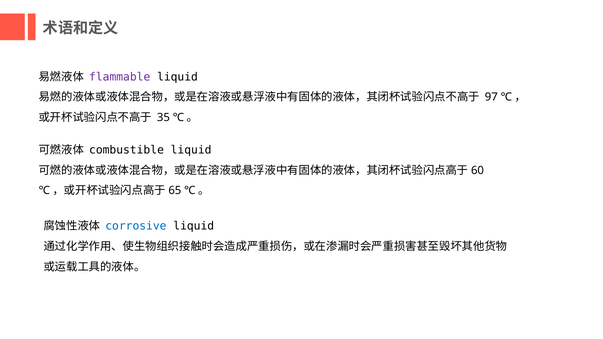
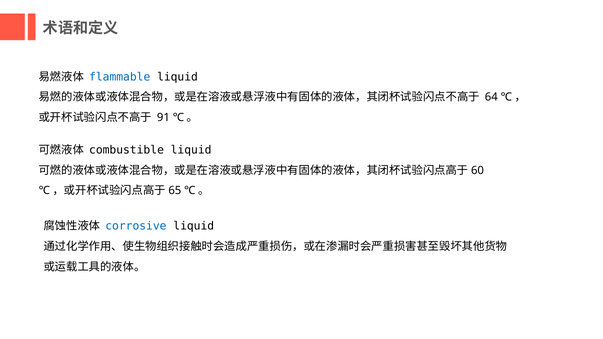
flammable colour: purple -> blue (120, 77)
97: 97 -> 64 (491, 97)
35: 35 -> 91 (163, 118)
